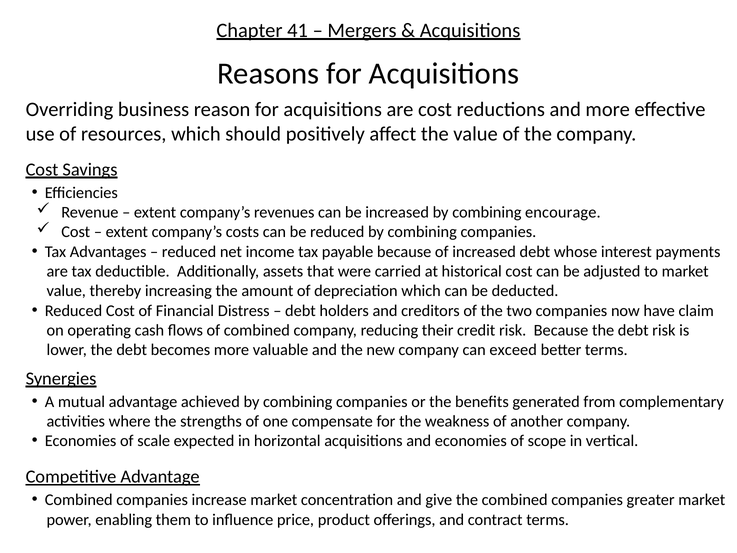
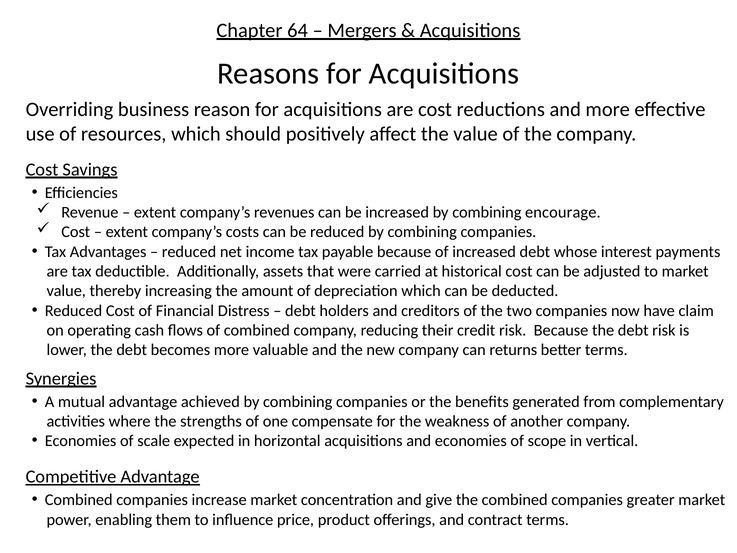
41: 41 -> 64 (298, 30)
exceed: exceed -> returns (513, 350)
